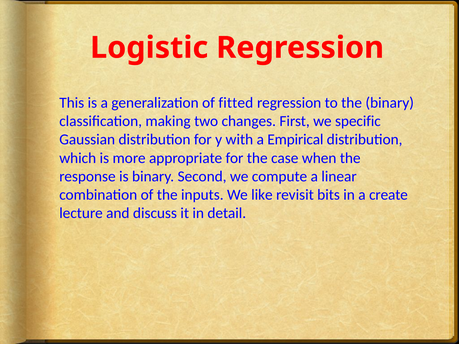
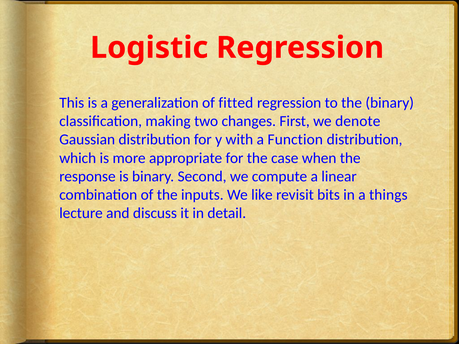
specific: specific -> denote (358, 121)
Empirical: Empirical -> Function (295, 140)
create: create -> things (388, 195)
